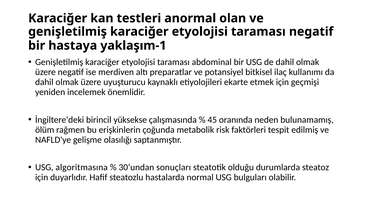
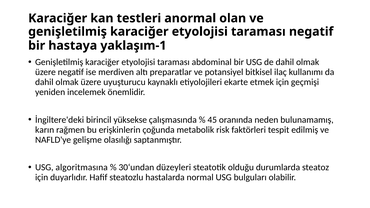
ölüm: ölüm -> karın (45, 130)
sonuçları: sonuçları -> düzeyleri (174, 167)
